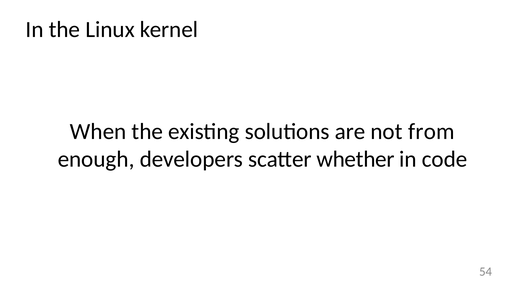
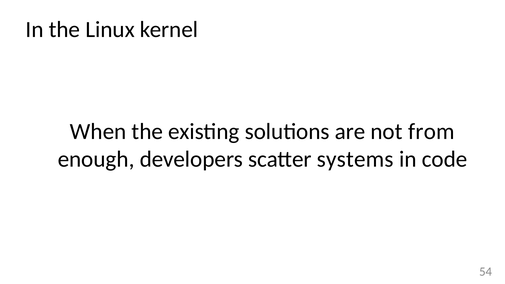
whether: whether -> systems (355, 159)
